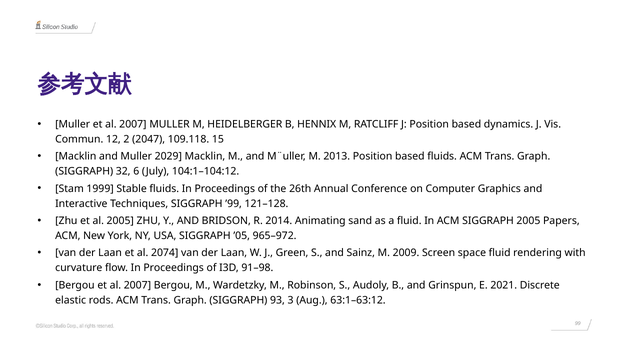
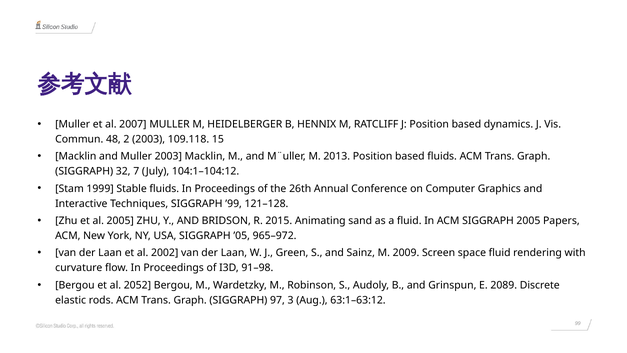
12: 12 -> 48 (113, 139)
2 2047: 2047 -> 2003 (149, 139)
Muller 2029: 2029 -> 2003 (168, 156)
6: 6 -> 7 (136, 171)
2014: 2014 -> 2015 (279, 221)
2074: 2074 -> 2002 (165, 253)
Bergou et al 2007: 2007 -> 2052 (137, 285)
2021: 2021 -> 2089 (504, 285)
93: 93 -> 97 (277, 300)
